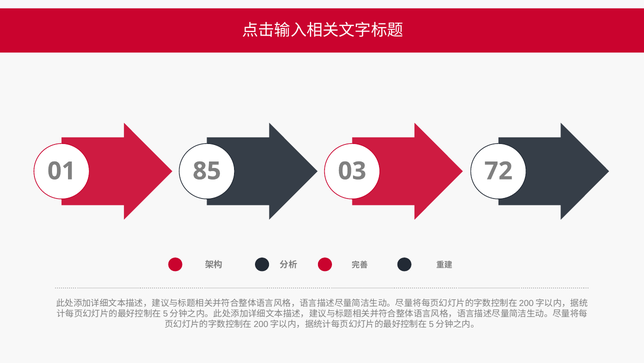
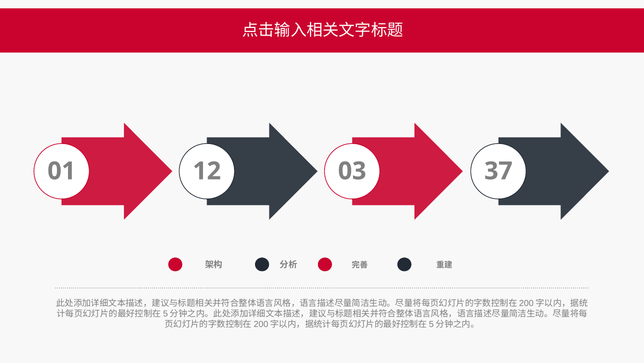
85: 85 -> 12 (207, 171)
72: 72 -> 37 (498, 171)
